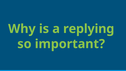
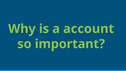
replying: replying -> account (89, 29)
